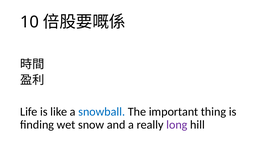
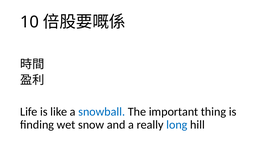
long colour: purple -> blue (177, 125)
